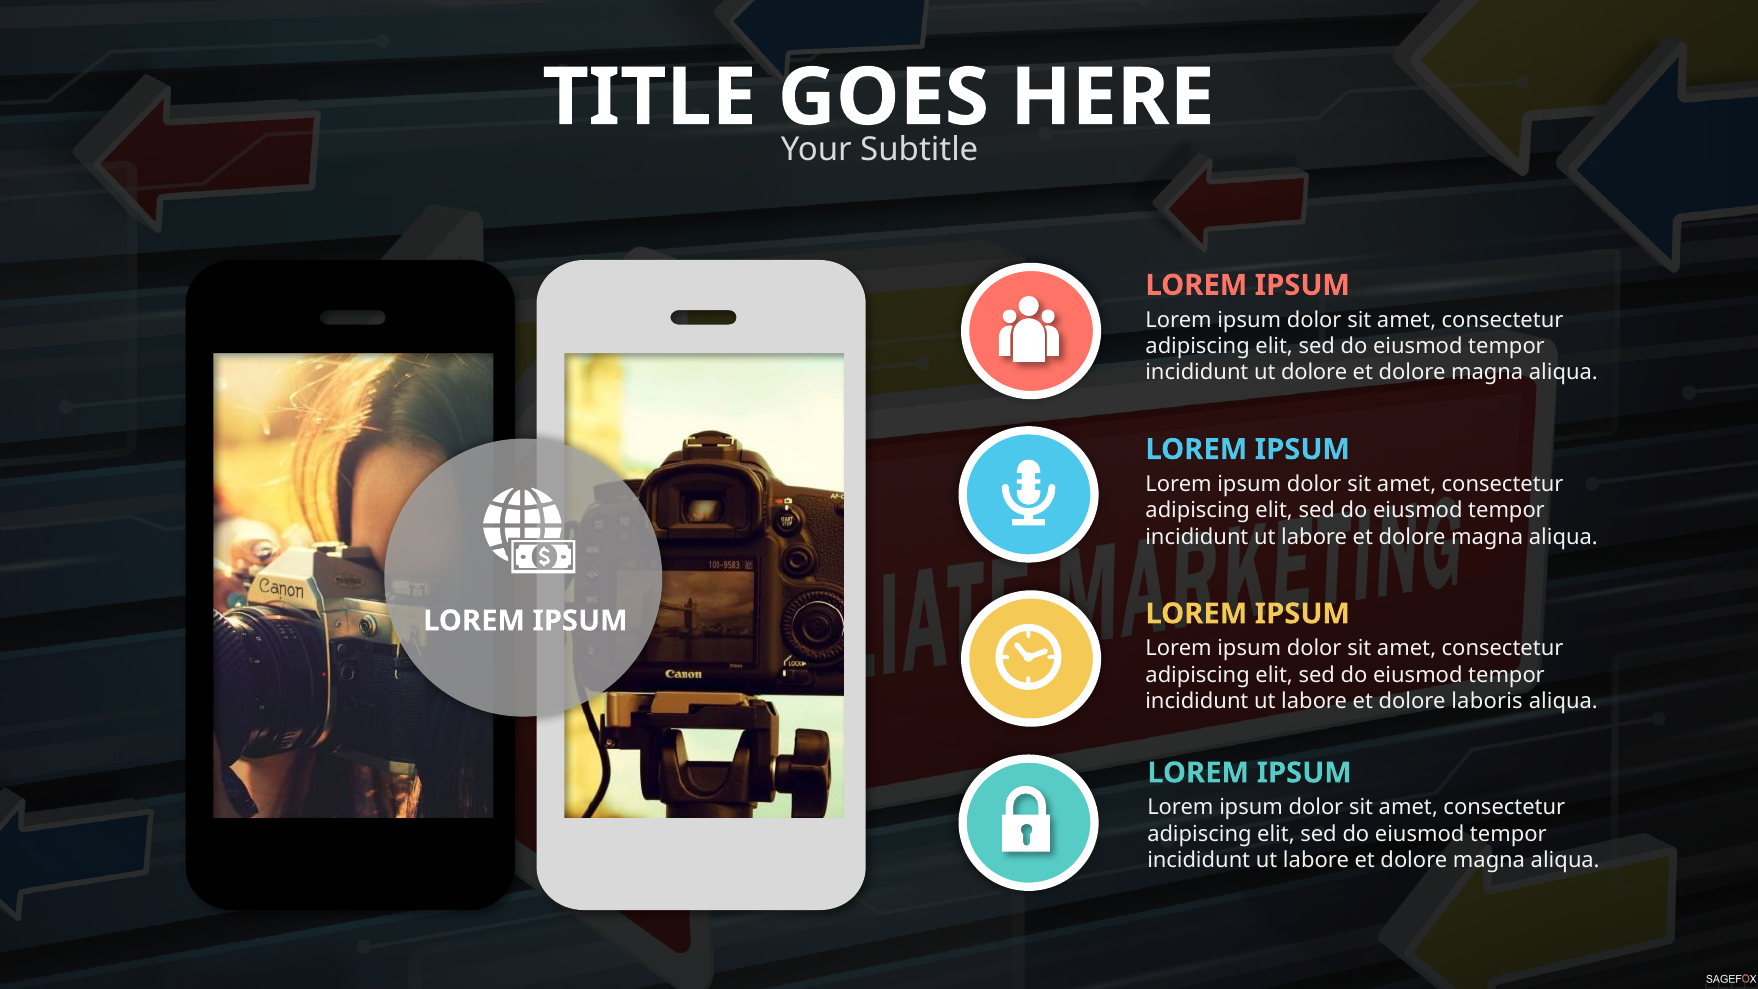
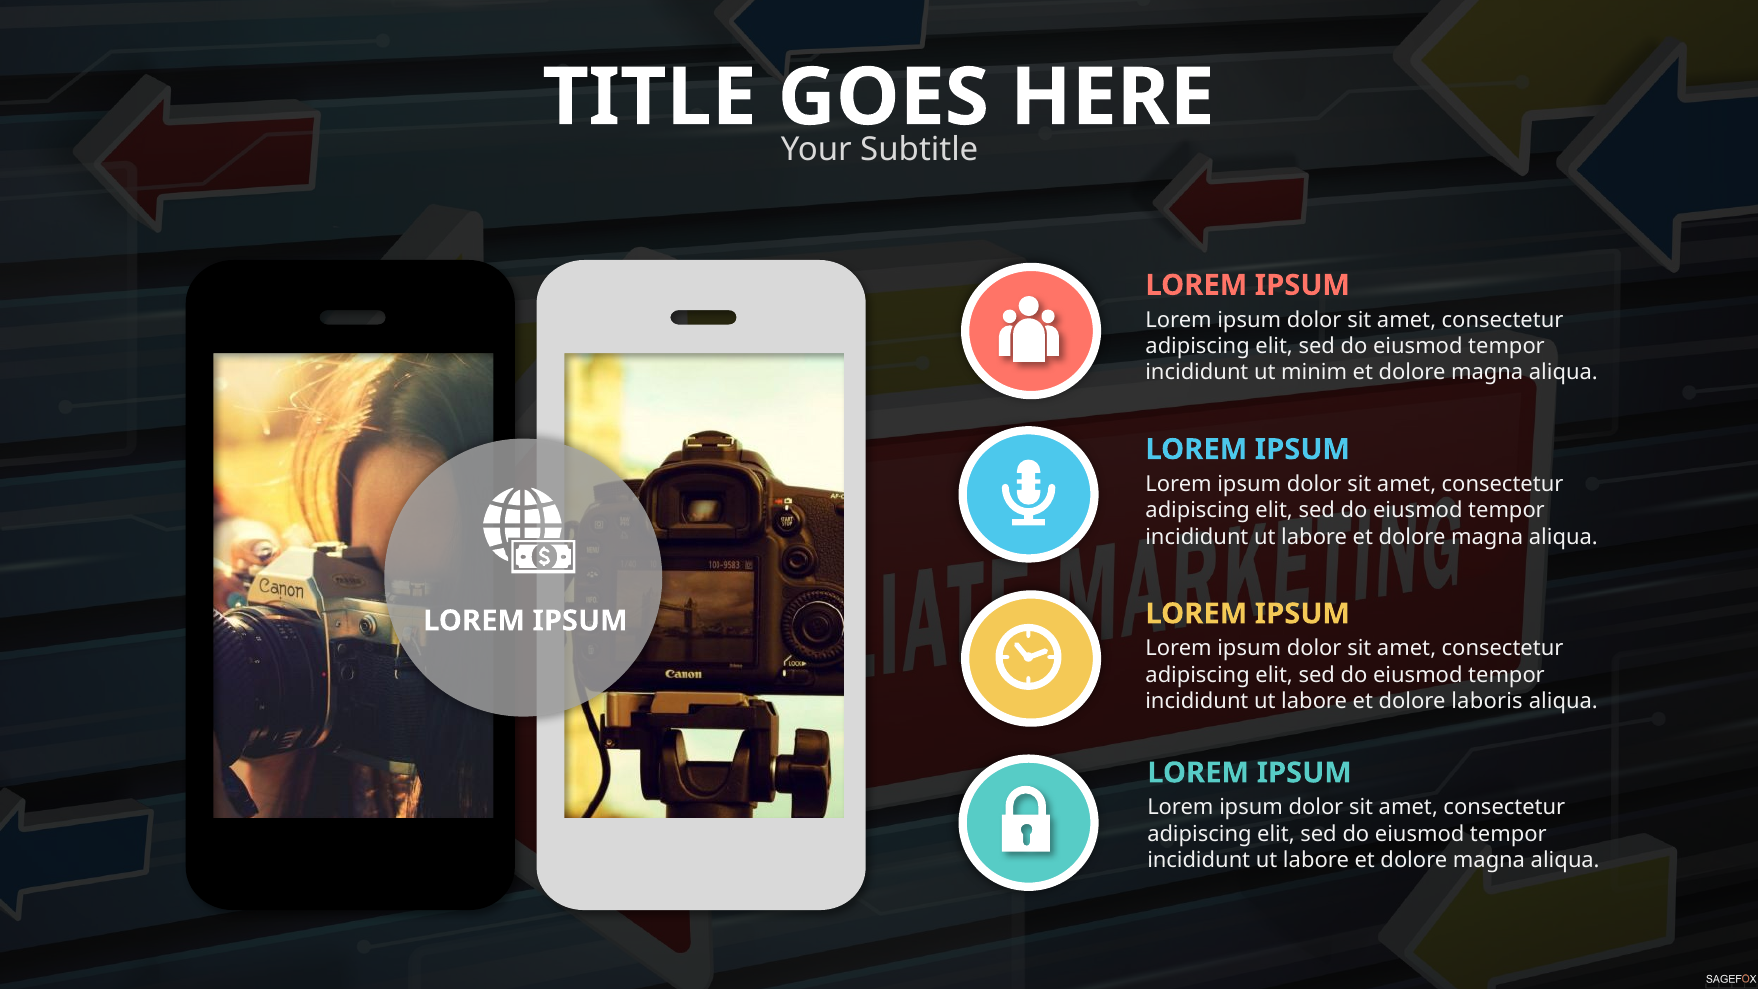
ut dolore: dolore -> minim (1314, 373)
